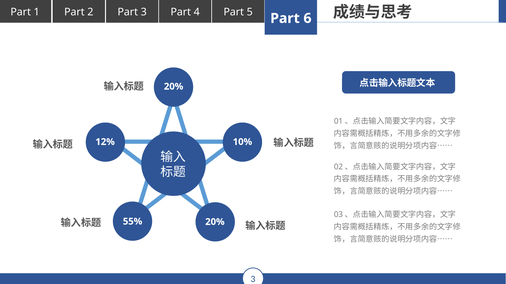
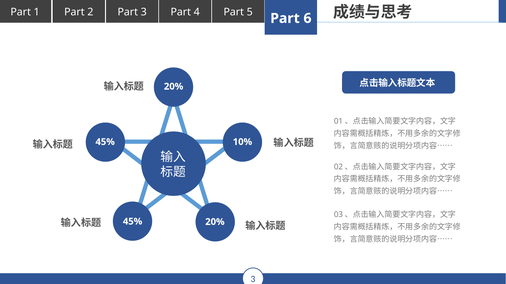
12%: 12% -> 45% (105, 142)
55%: 55% -> 45% (133, 222)
